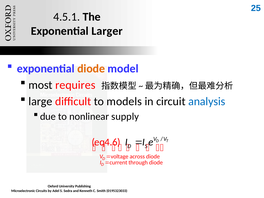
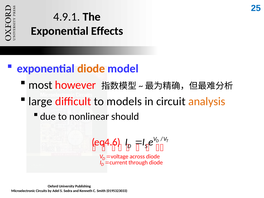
4.5.1: 4.5.1 -> 4.9.1 (67, 17)
Larger: Larger -> Effects (107, 31)
requires: requires -> however (76, 85)
analysis colour: blue -> orange (207, 101)
supply: supply -> should (125, 117)
